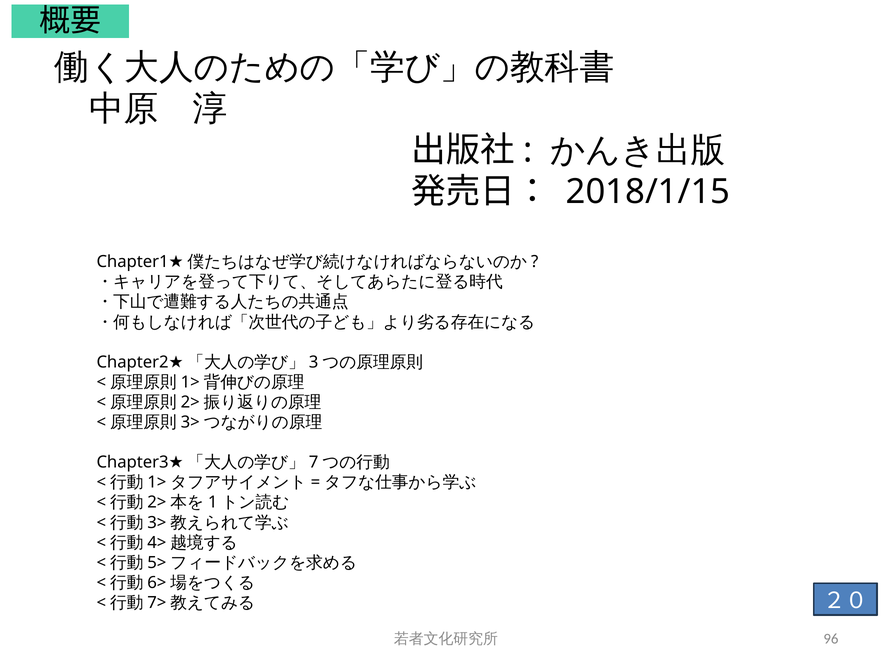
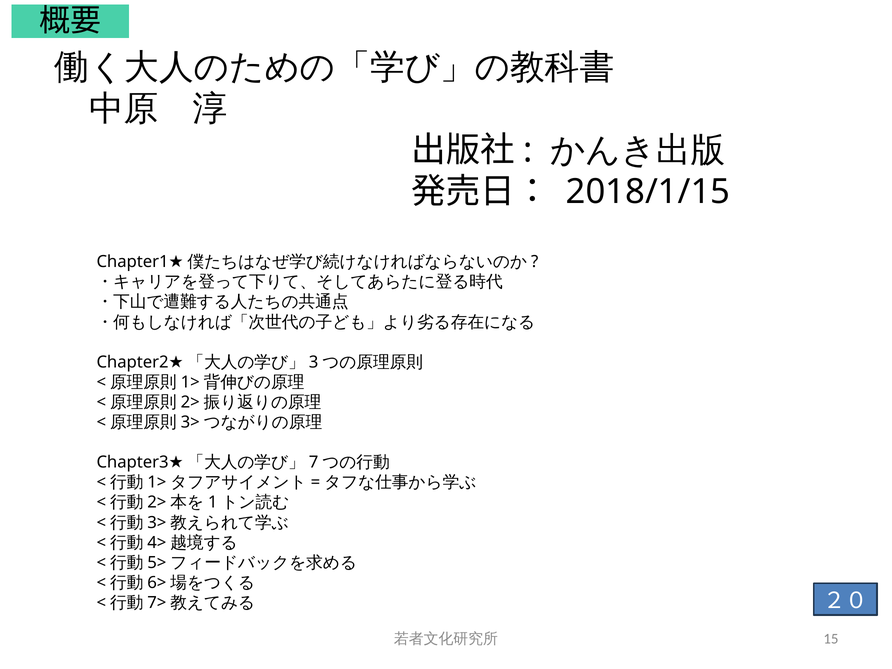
96: 96 -> 15 (831, 639)
